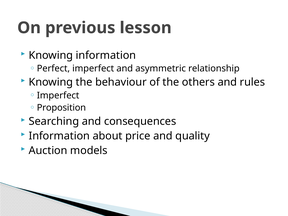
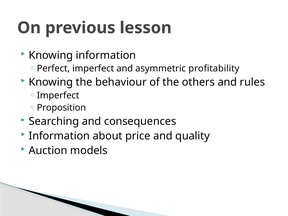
relationship: relationship -> profitability (214, 69)
